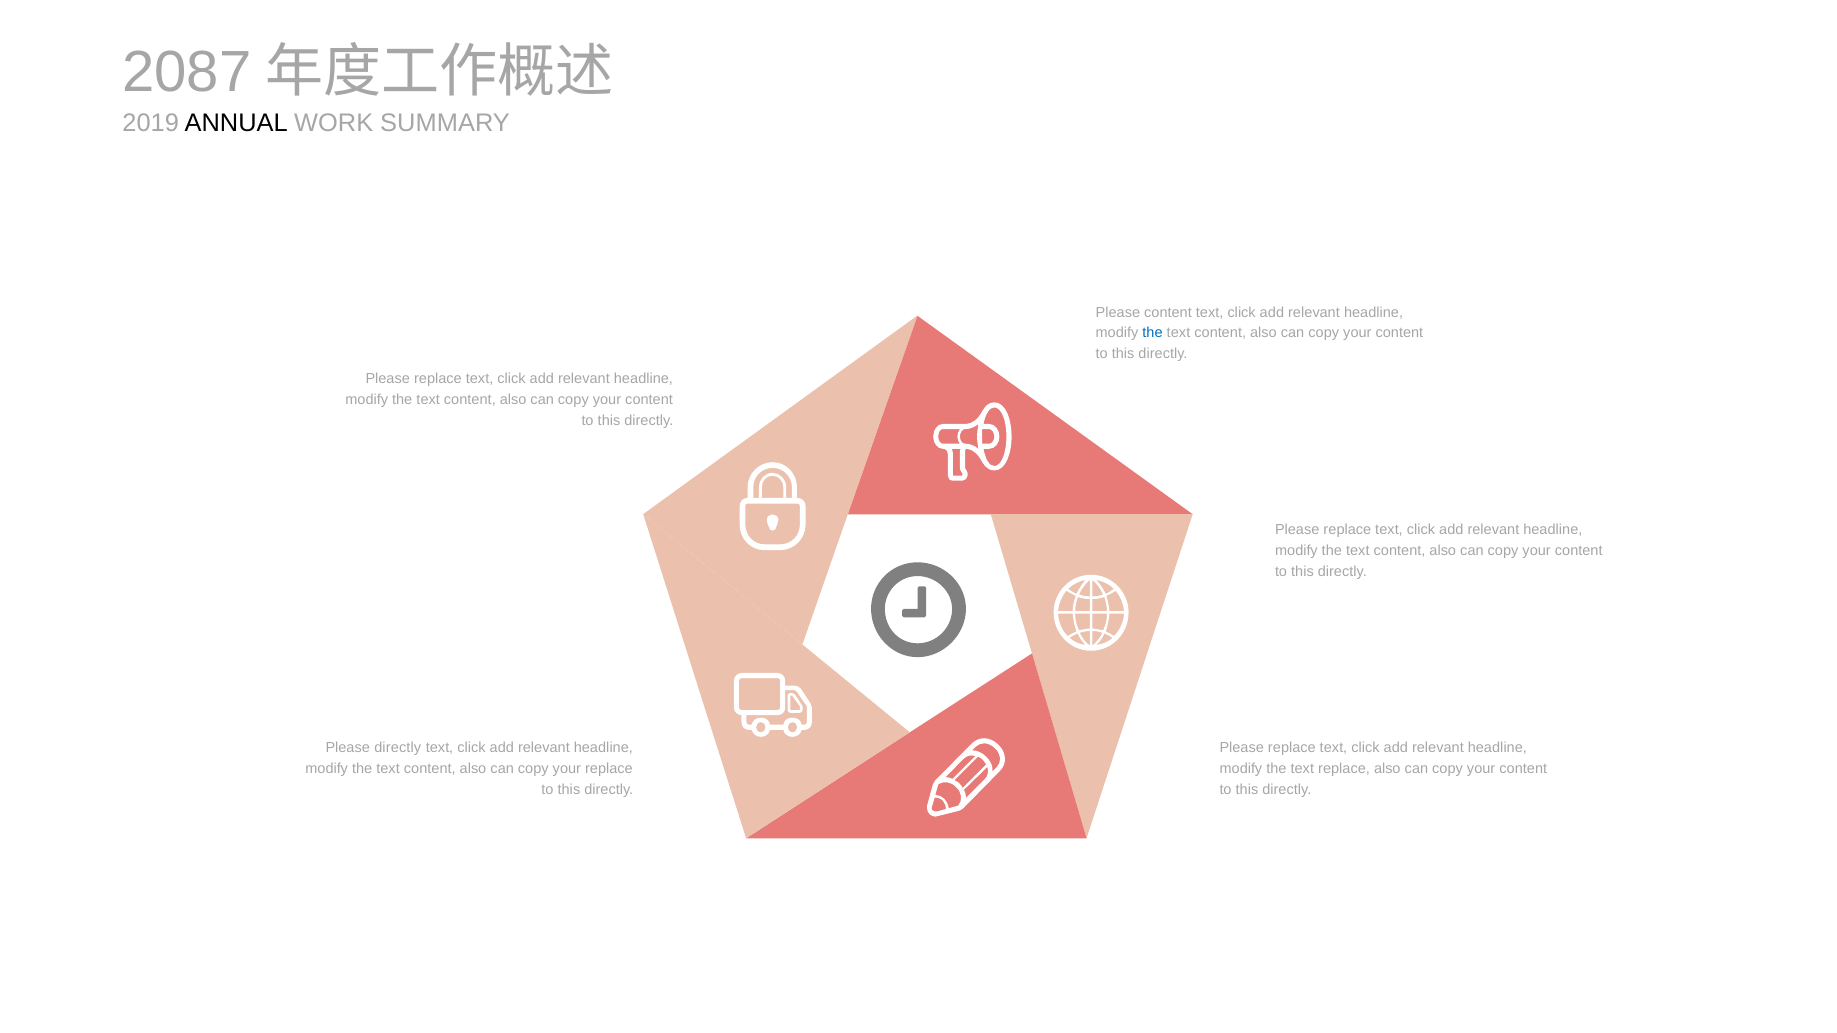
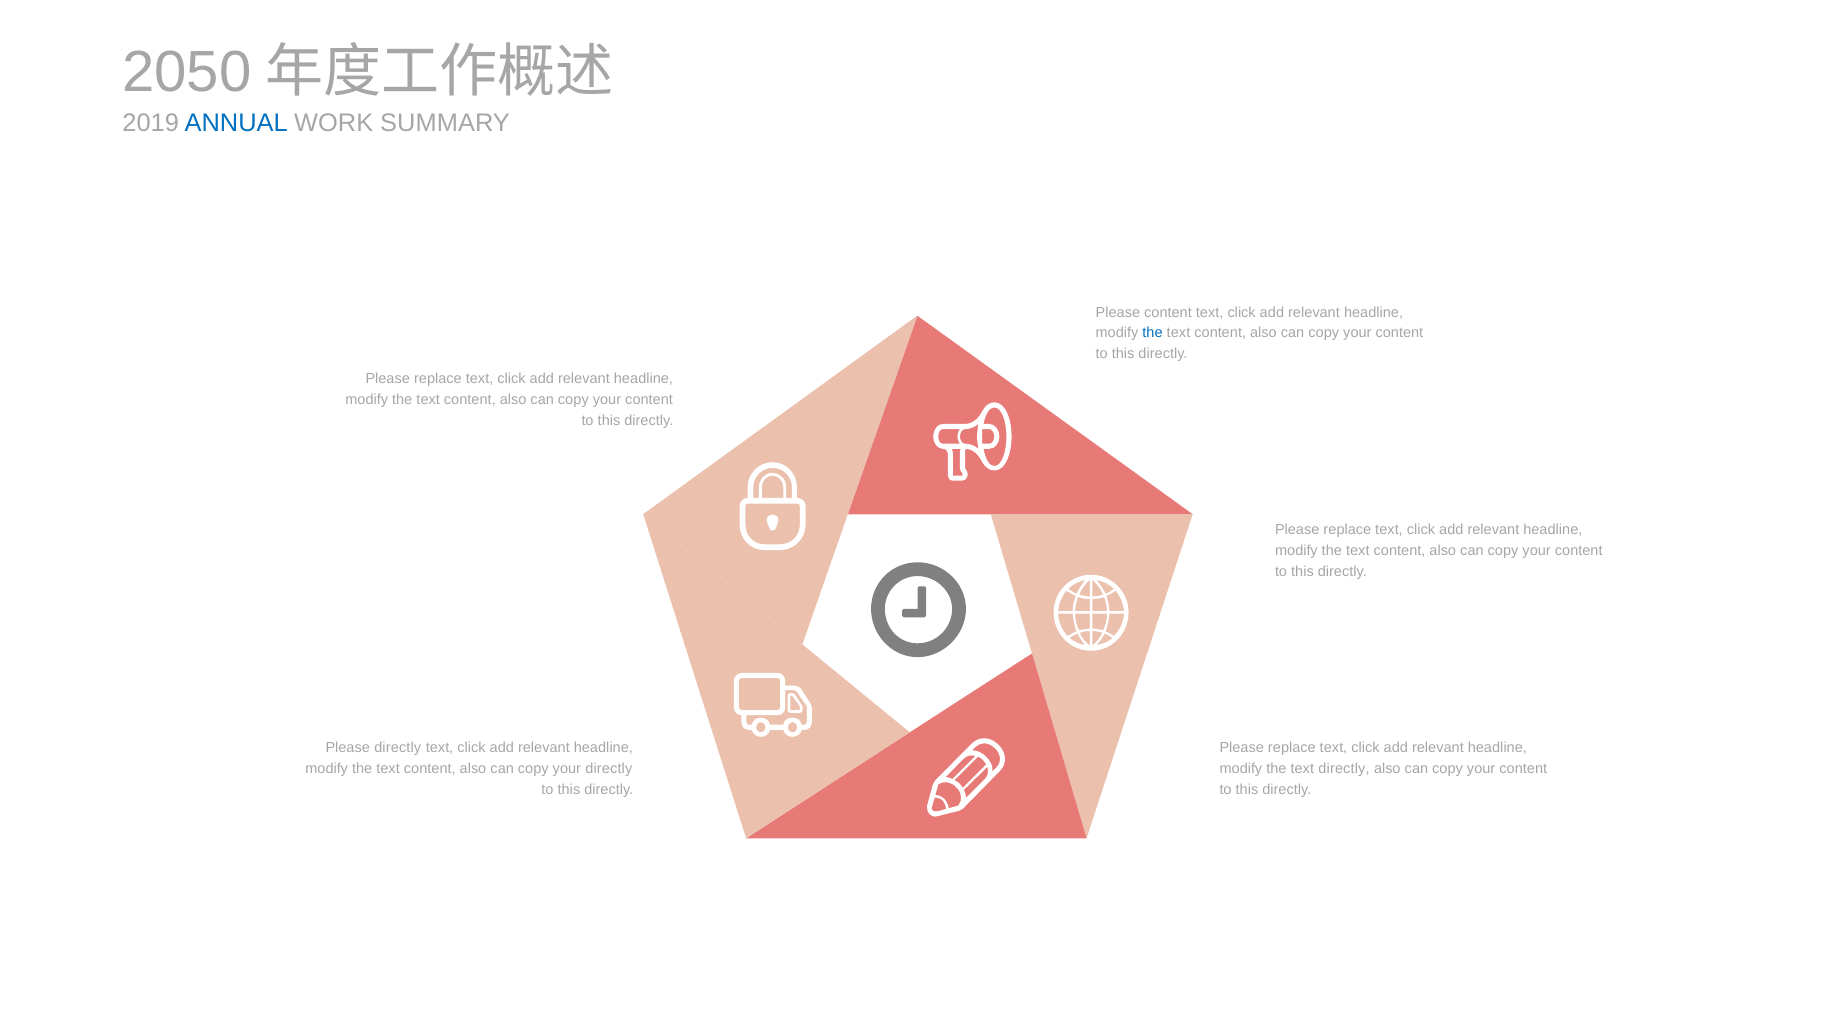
2087: 2087 -> 2050 (187, 73)
ANNUAL colour: black -> blue (236, 123)
your replace: replace -> directly (609, 769)
text replace: replace -> directly (1344, 769)
